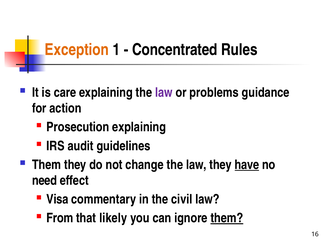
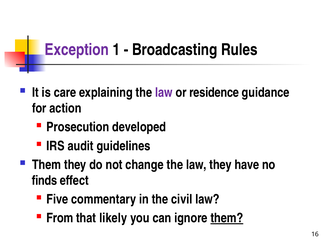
Exception colour: orange -> purple (77, 50)
Concentrated: Concentrated -> Broadcasting (175, 50)
problems: problems -> residence (214, 93)
Prosecution explaining: explaining -> developed (139, 128)
have underline: present -> none (247, 165)
need: need -> finds (45, 181)
Visa: Visa -> Five (57, 200)
